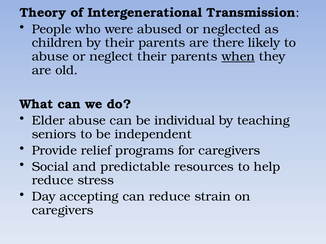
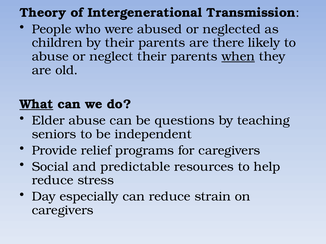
What underline: none -> present (36, 104)
individual: individual -> questions (185, 121)
accepting: accepting -> especially (89, 197)
